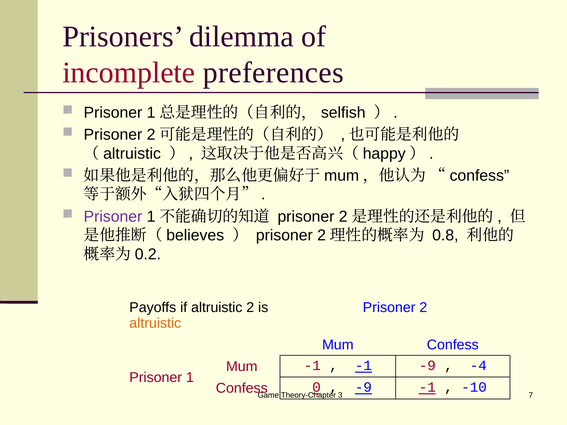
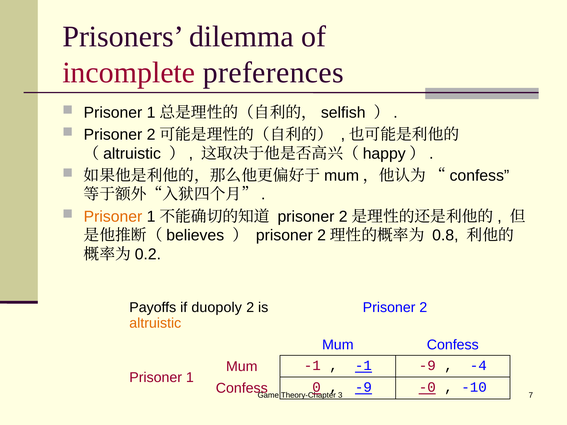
Prisoner colour: purple -> orange (113, 217)
if altruistic: altruistic -> duopoly (217, 308)
-9 -1: -1 -> -0 (427, 387)
